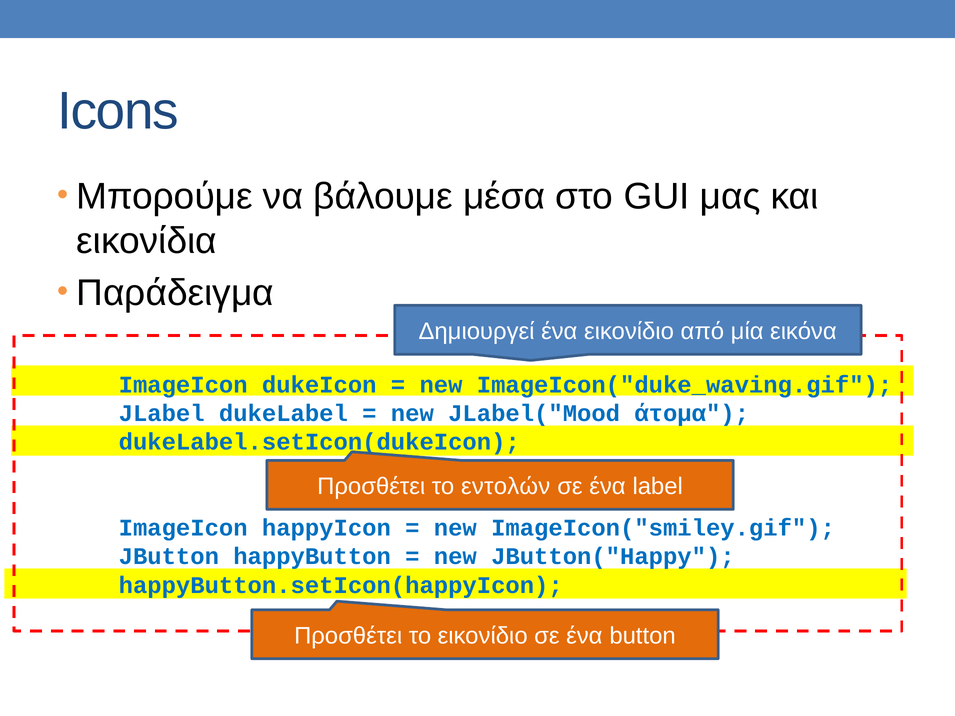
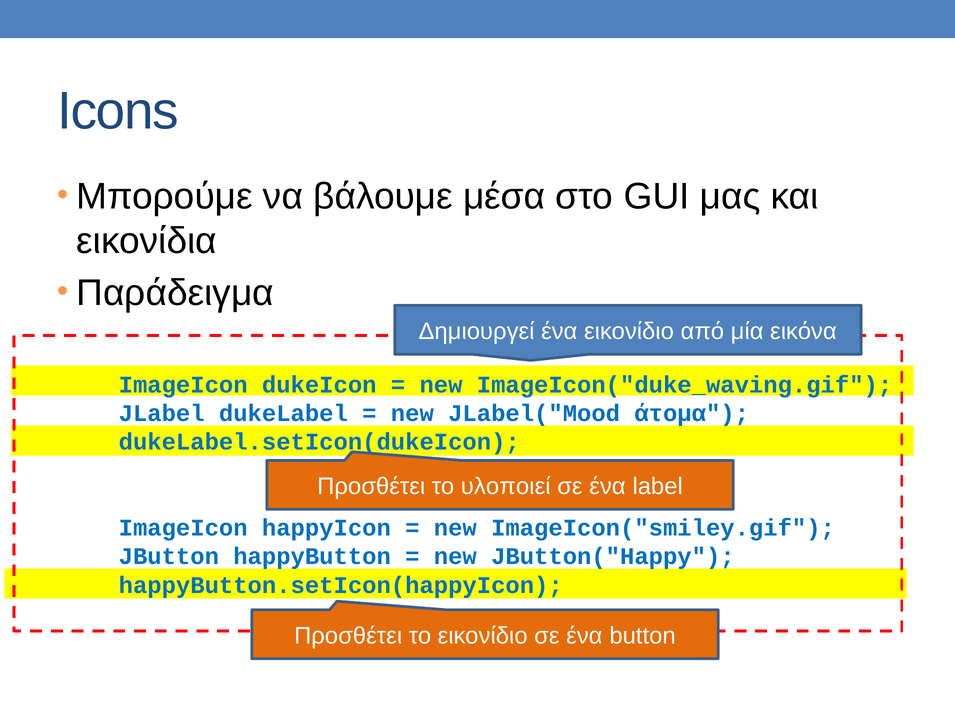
εντολών: εντολών -> υλοποιεί (506, 487)
